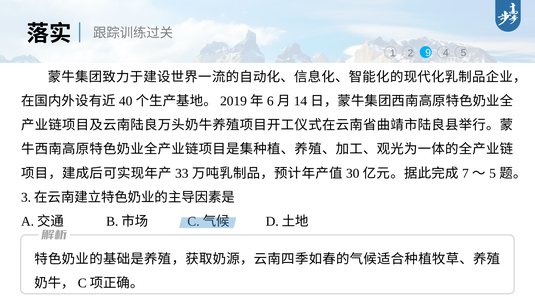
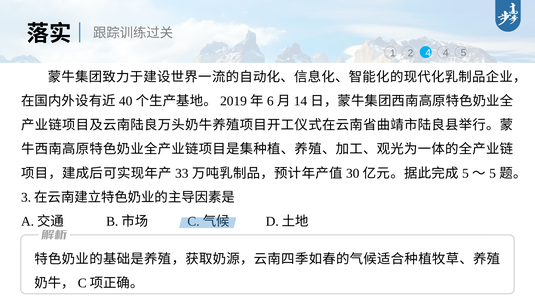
2 9: 9 -> 4 (428, 53)
7: 7 -> 5 (465, 173)
